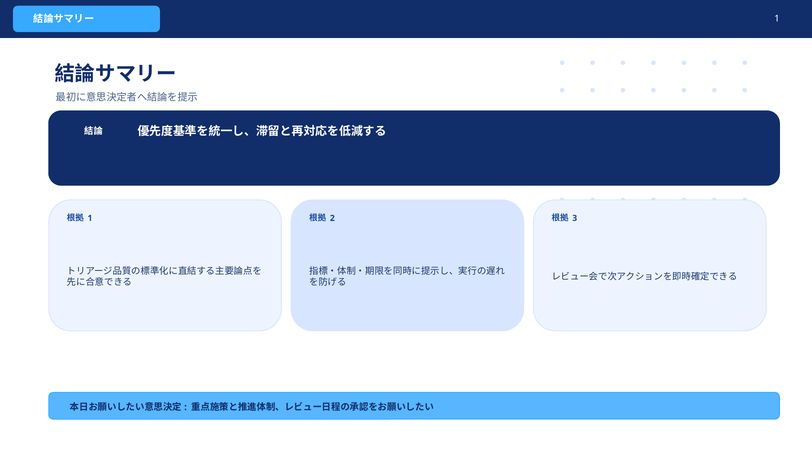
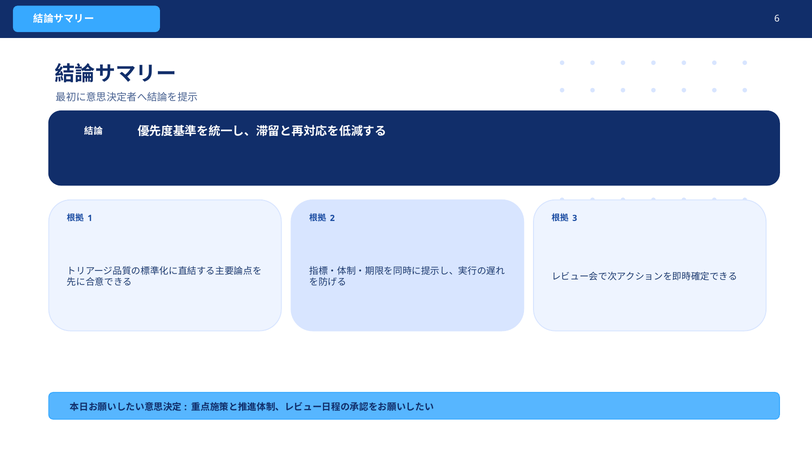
1: 1 -> 6 (777, 19)
